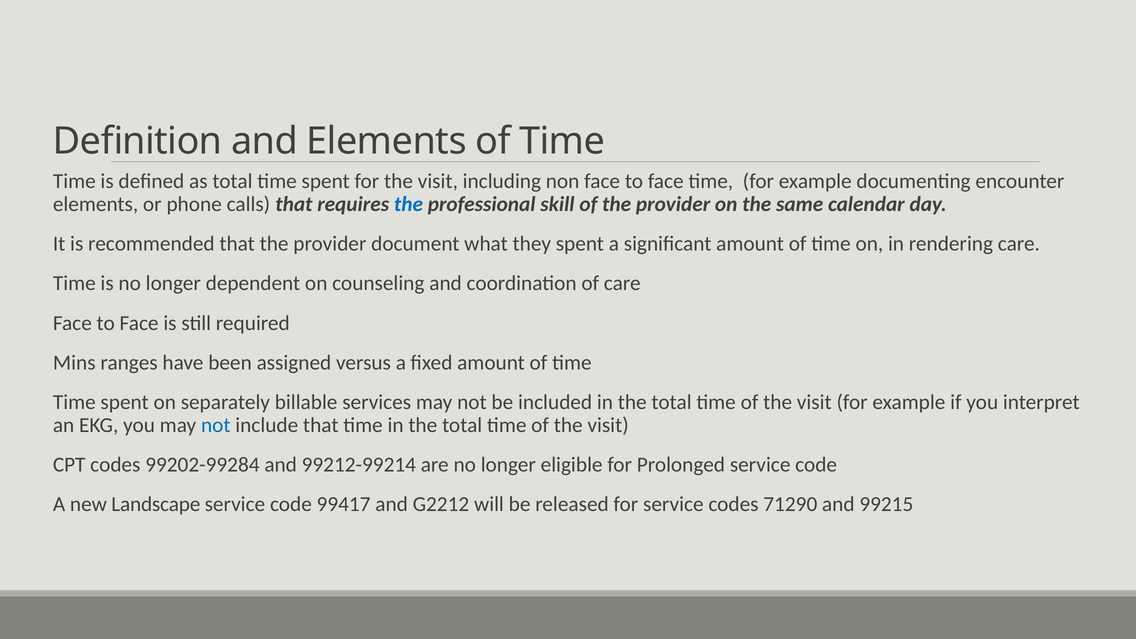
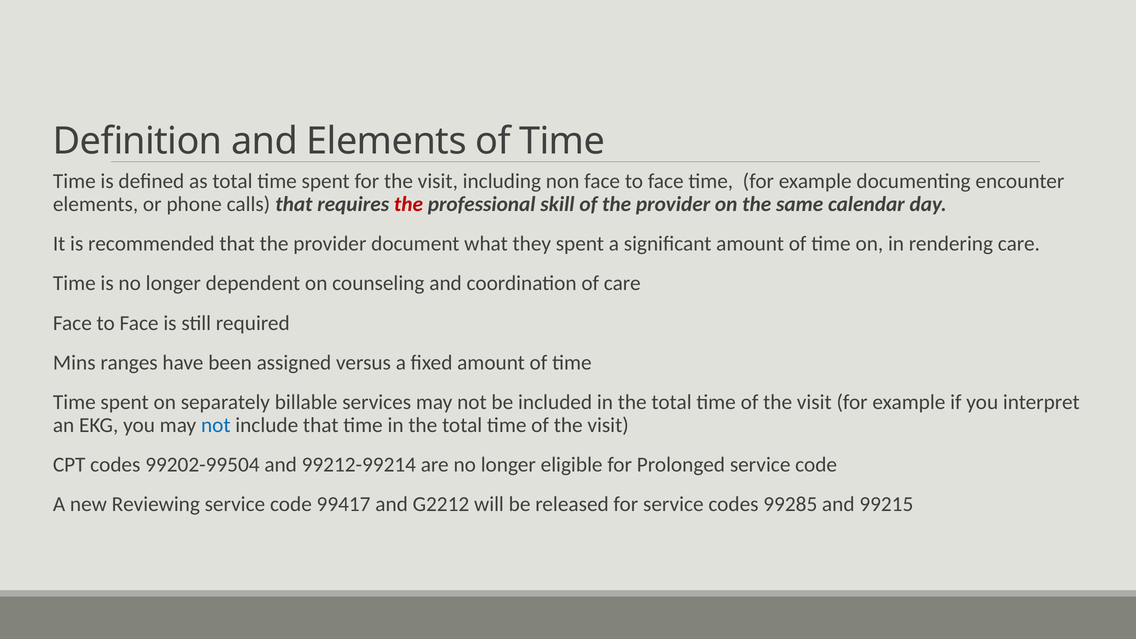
the colour: blue -> red (408, 204)
99202-99284: 99202-99284 -> 99202-99504 (202, 465)
Landscape: Landscape -> Reviewing (156, 504)
71290: 71290 -> 99285 (790, 504)
